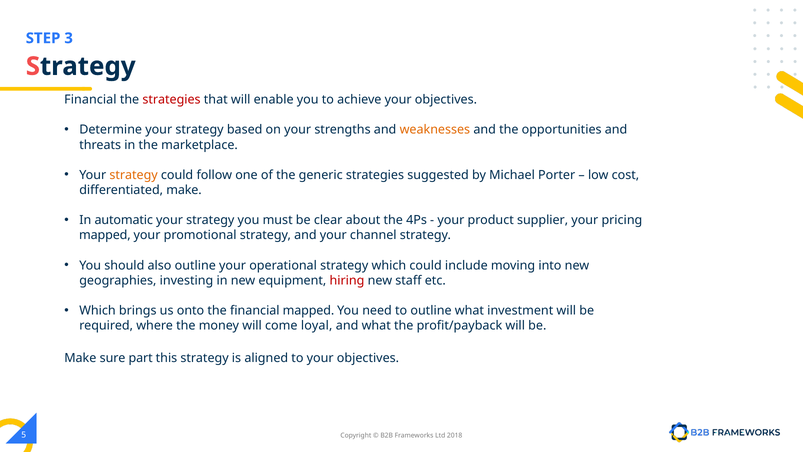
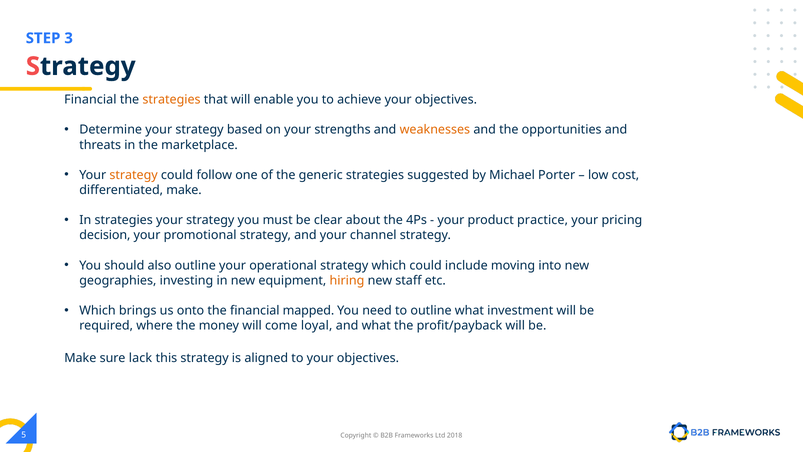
strategies colour: red -> orange (172, 99)
In automatic: automatic -> strategies (124, 220)
supplier: supplier -> practice (543, 220)
mapped: mapped -> decision (105, 235)
hiring colour: red -> orange (347, 280)
part: part -> lack (141, 358)
